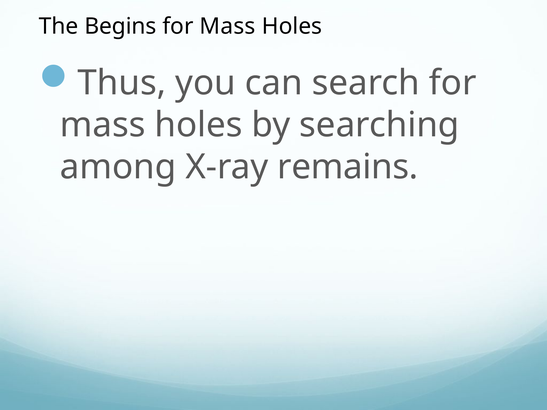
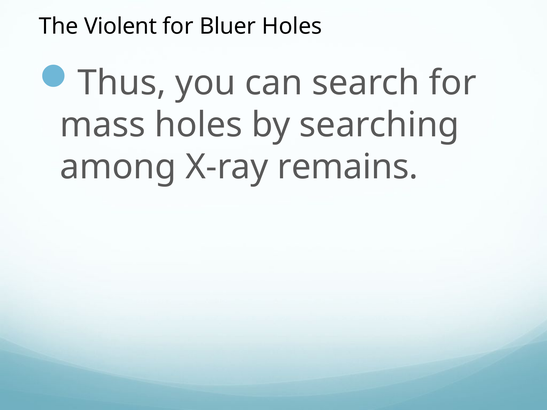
Begins: Begins -> Violent (121, 26)
Mass: Mass -> Bluer (228, 26)
